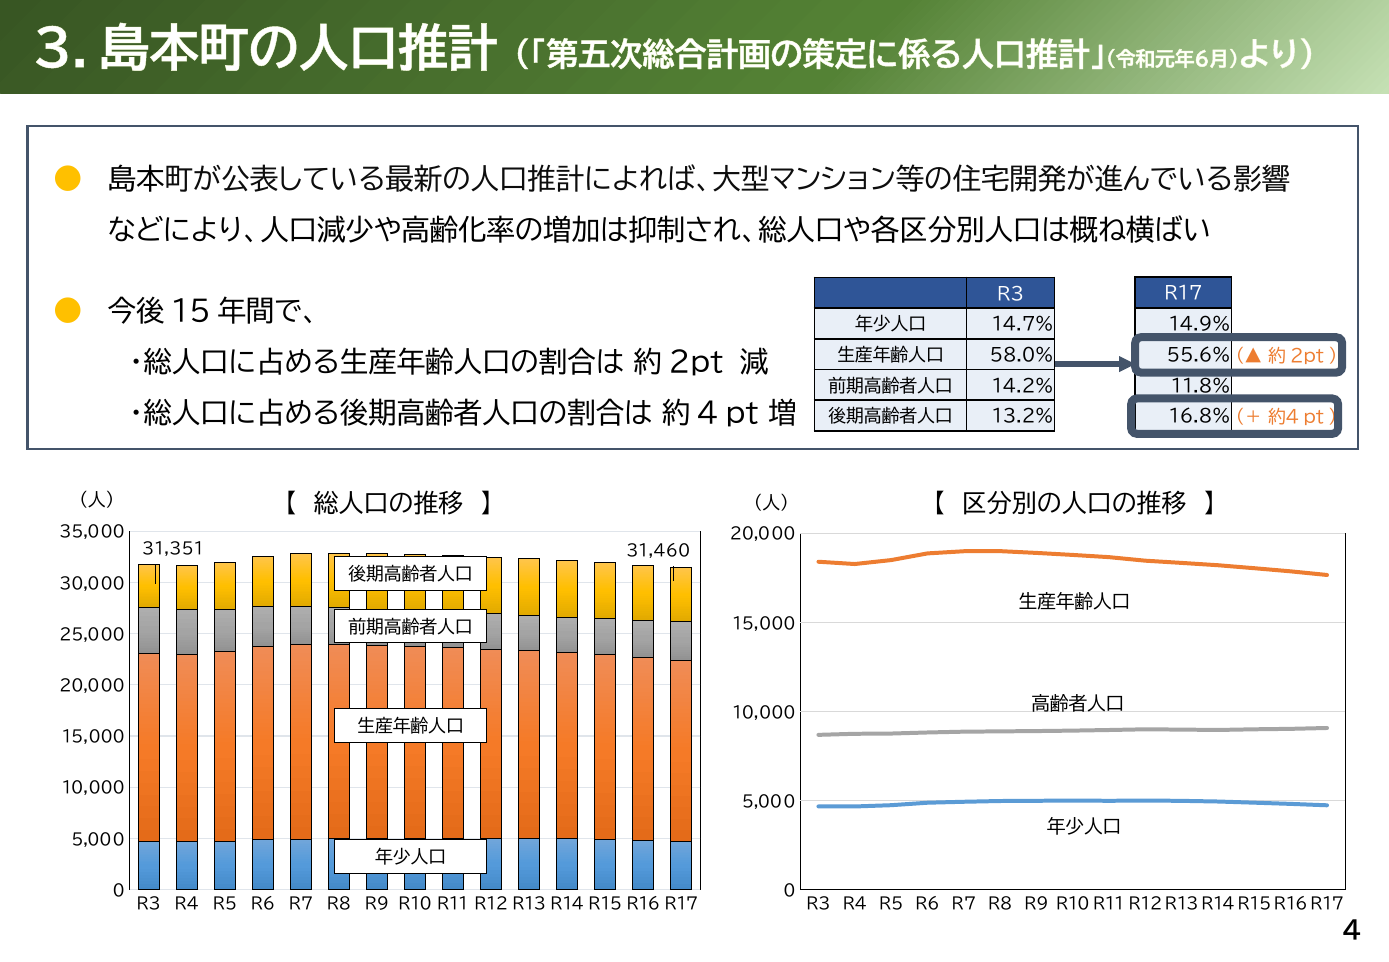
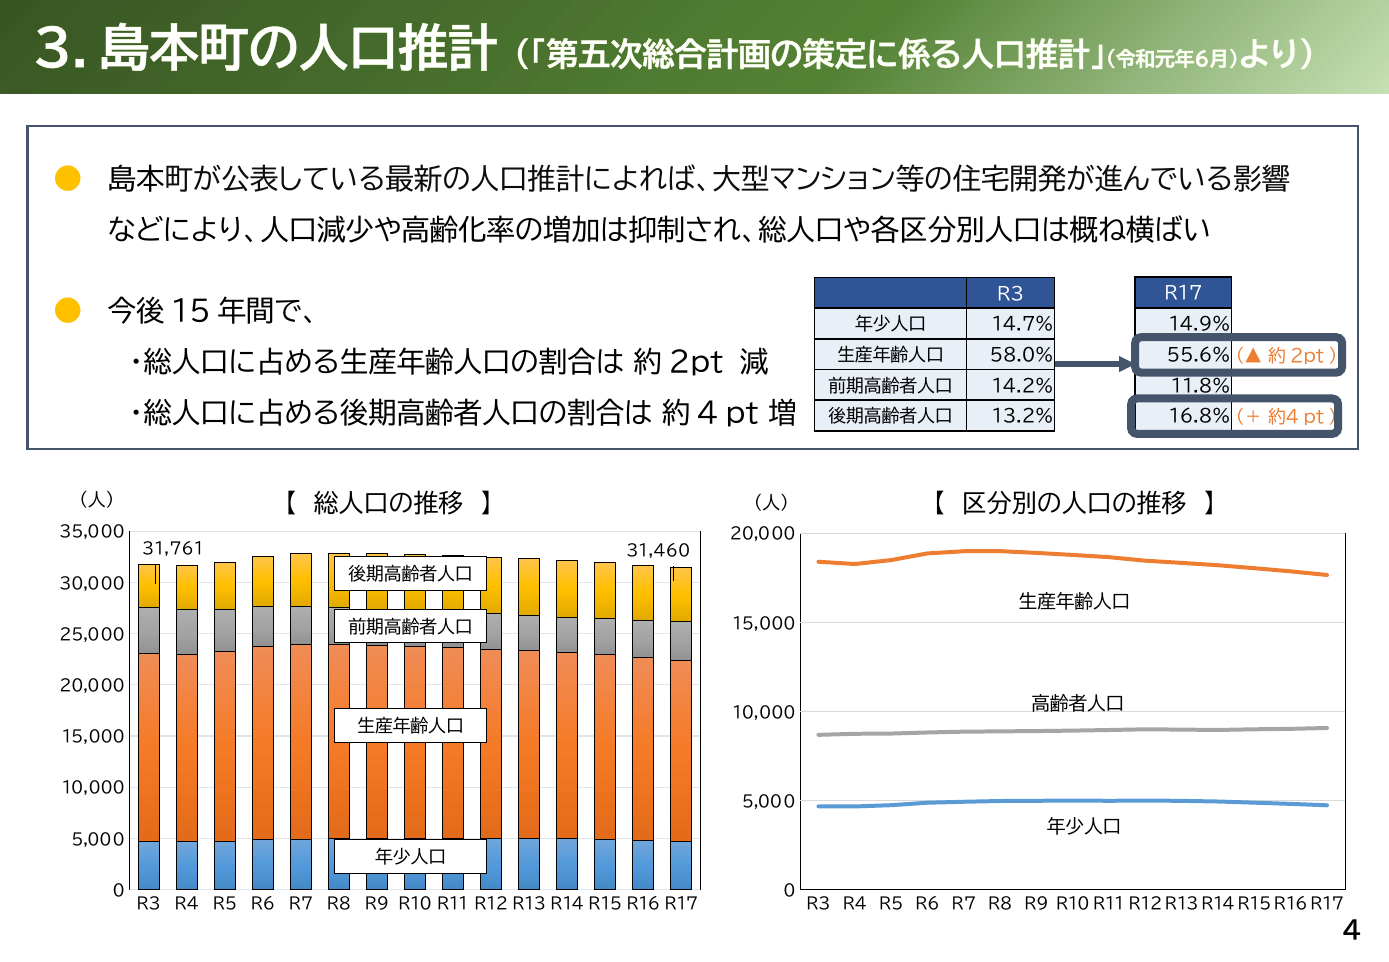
31,351: 31,351 -> 31,761 (173, 549)
